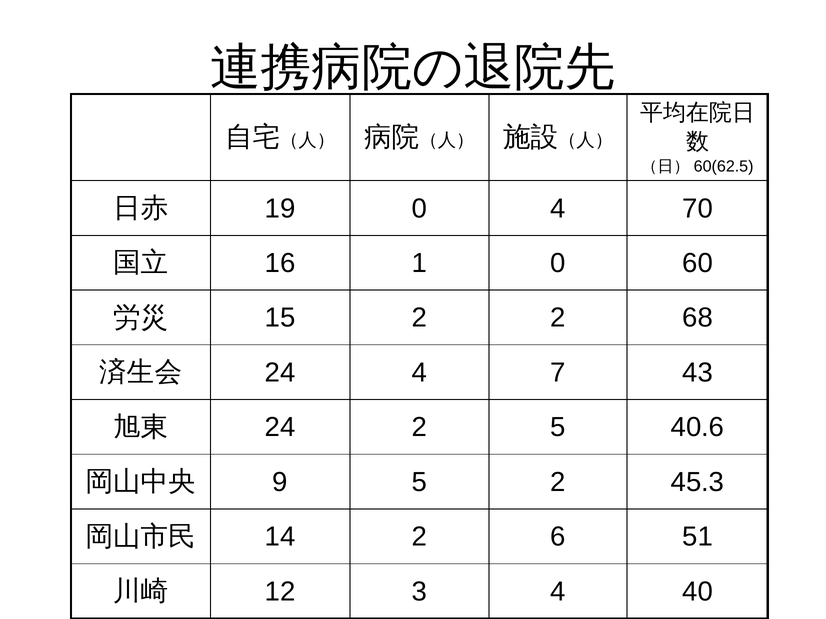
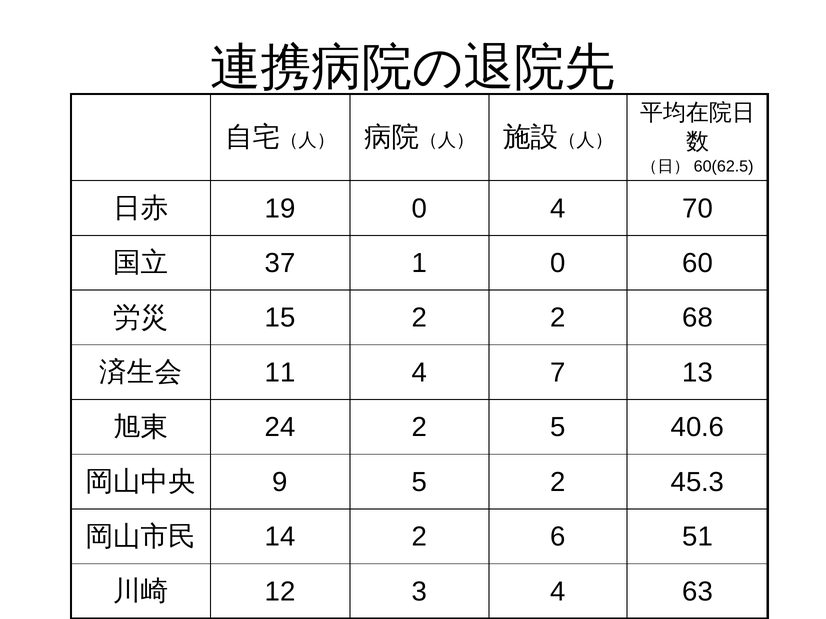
16: 16 -> 37 (280, 263)
24: 24 -> 11 (280, 373)
43: 43 -> 13 (698, 373)
40: 40 -> 63 (698, 592)
